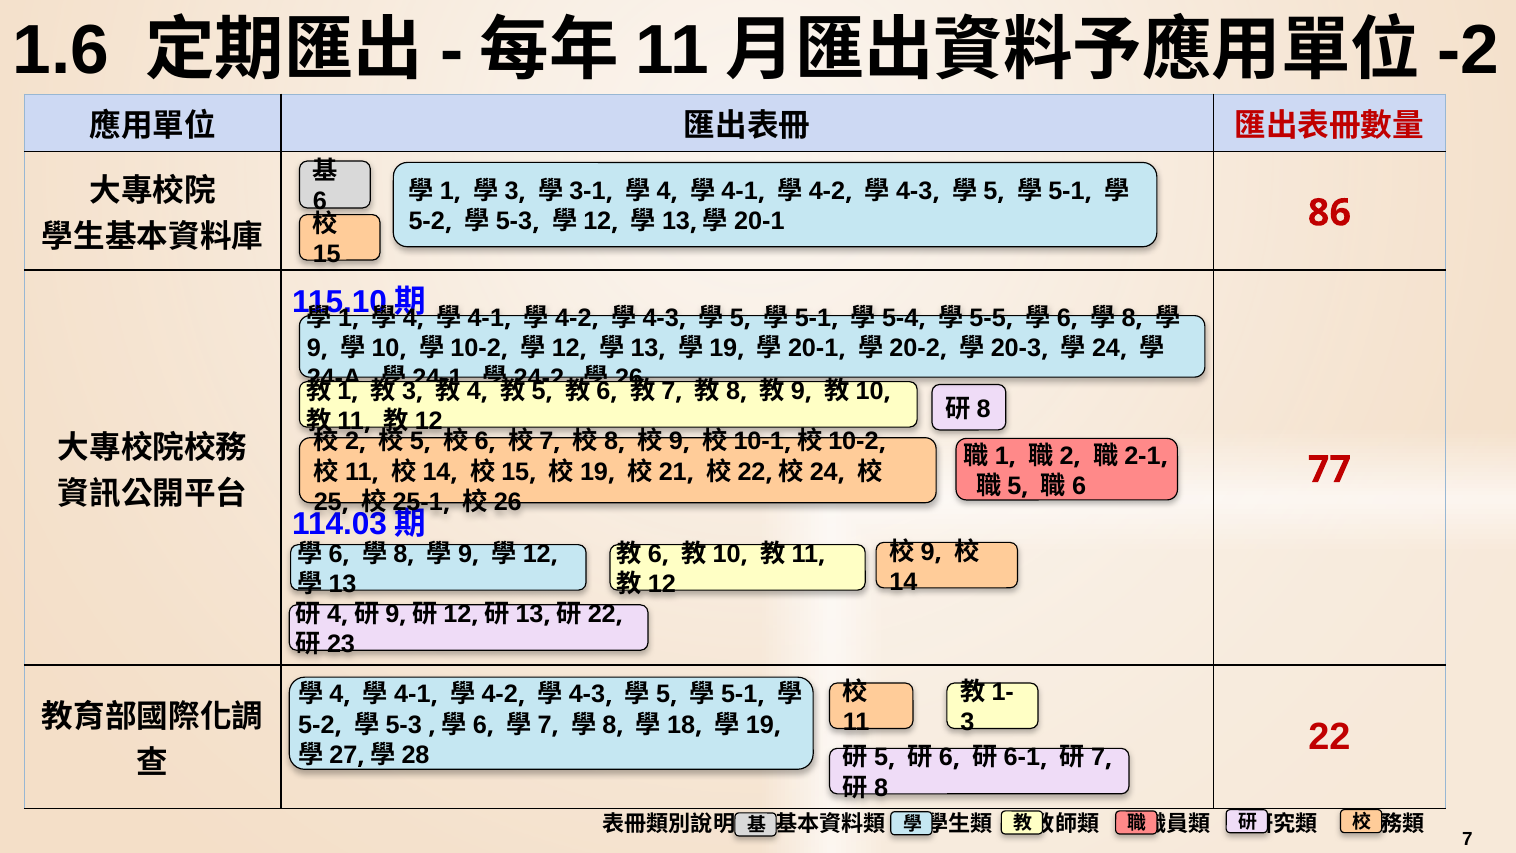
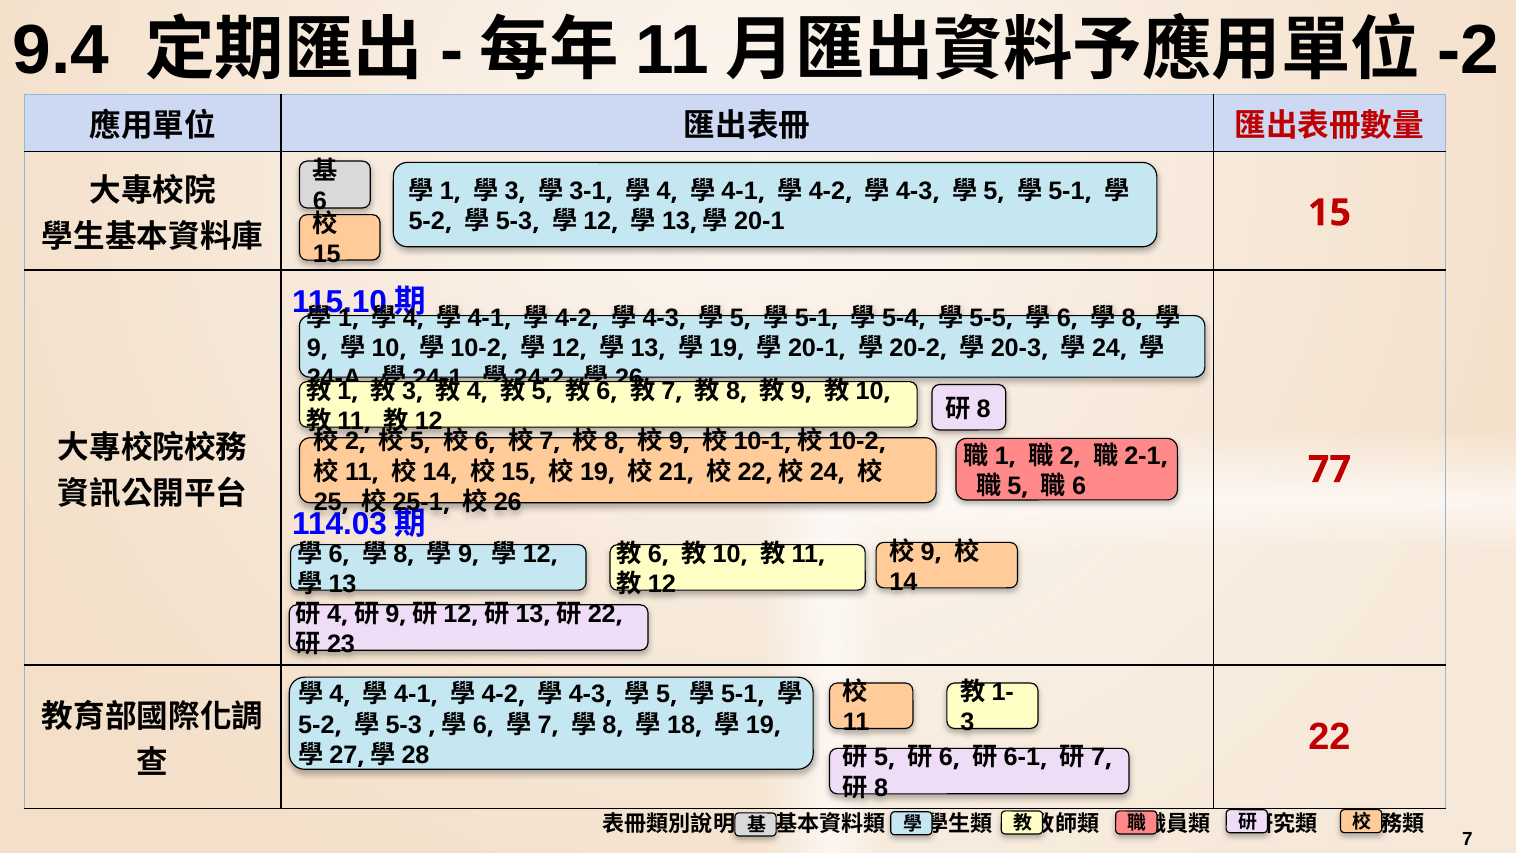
1.6: 1.6 -> 9.4 (61, 51)
86: 86 -> 15 (1329, 213)
